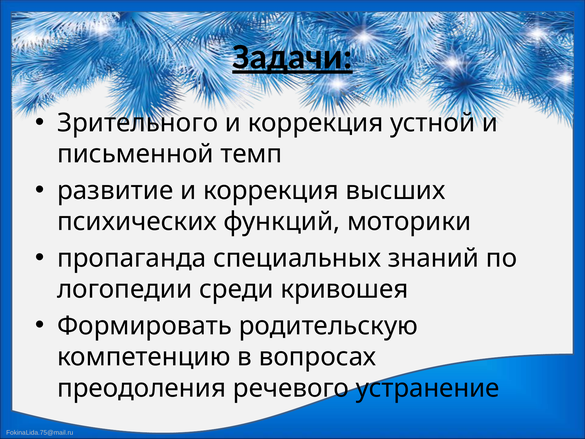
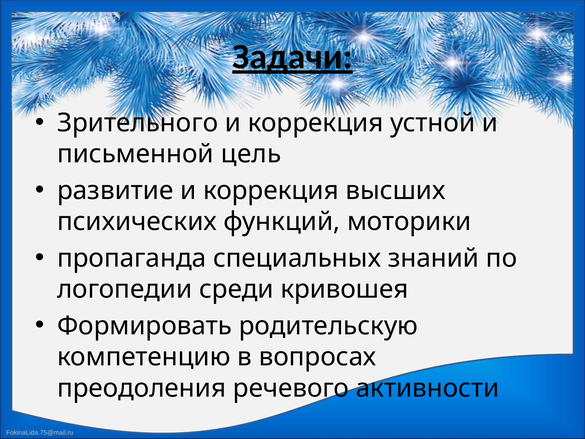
темп: темп -> цель (251, 154)
устранение: устранение -> активности (428, 388)
